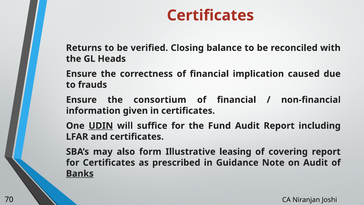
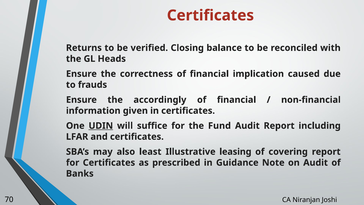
consortium: consortium -> accordingly (160, 100)
form: form -> least (150, 152)
Banks underline: present -> none (80, 173)
